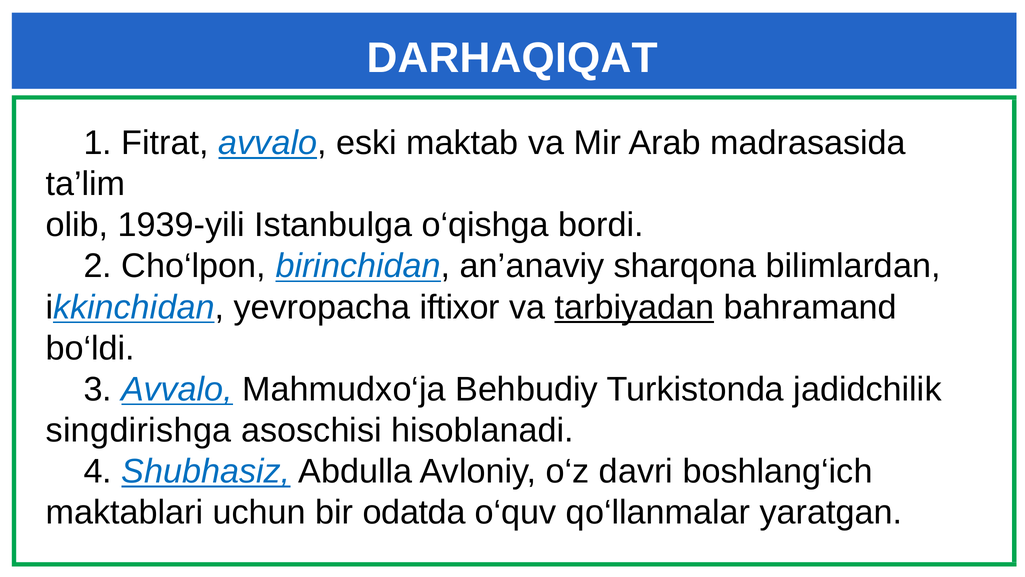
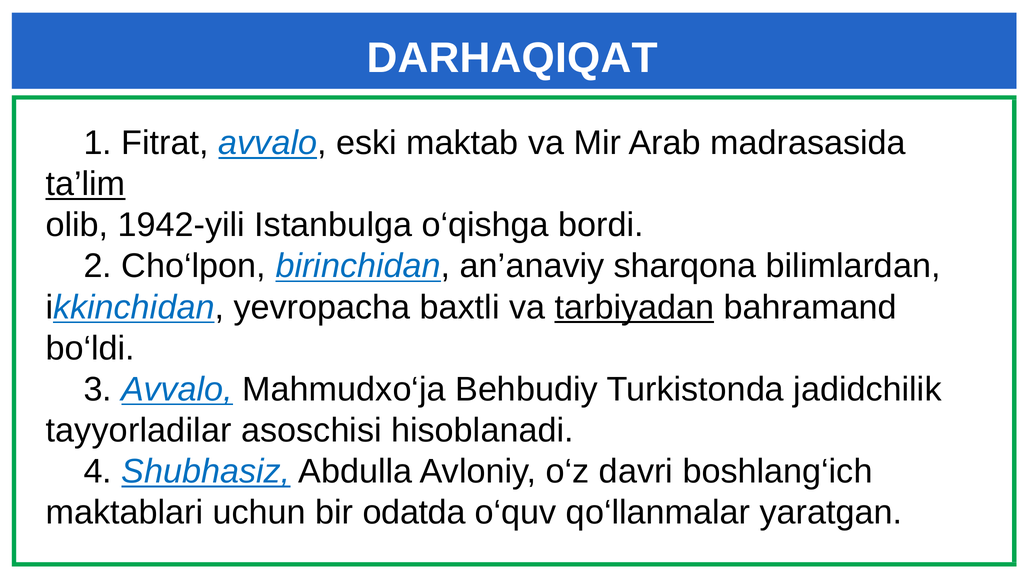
ta’lim underline: none -> present (85, 184)
1939-yili: 1939-yili -> 1942-yili (181, 225)
iftixor: iftixor -> baxtli (460, 307)
singdirishga: singdirishga -> tayyorladilar (139, 430)
